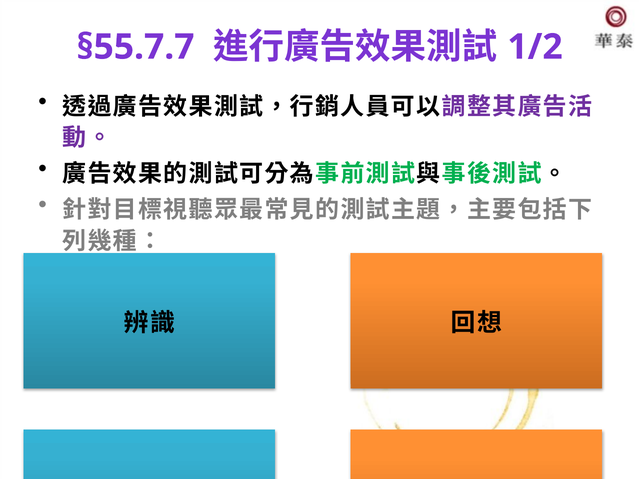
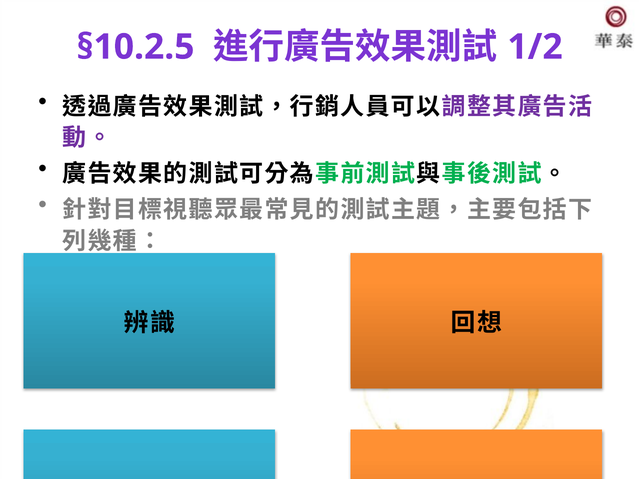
§55.7.7: §55.7.7 -> §10.2.5 (135, 47)
